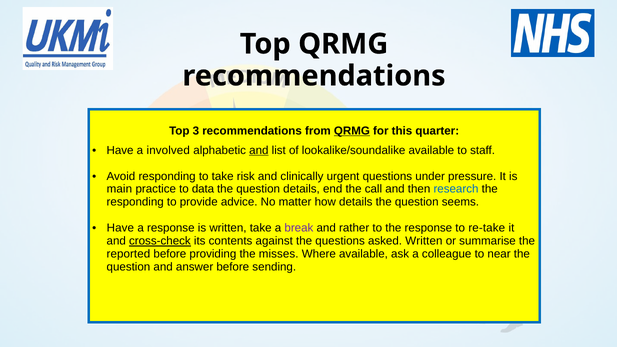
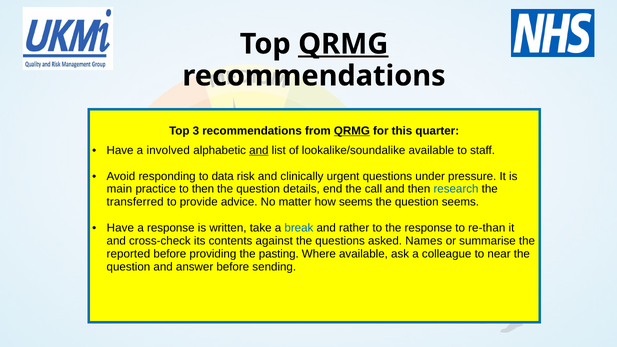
QRMG underline: none -> present (343, 44)
to take: take -> data (223, 176)
to data: data -> then (203, 189)
responding: responding -> transferred (135, 202)
how details: details -> seems (356, 202)
break colour: purple -> blue (299, 228)
re-take: re-take -> re-than (487, 228)
cross-check underline: present -> none (160, 241)
asked Written: Written -> Names (424, 241)
misses: misses -> pasting (279, 254)
